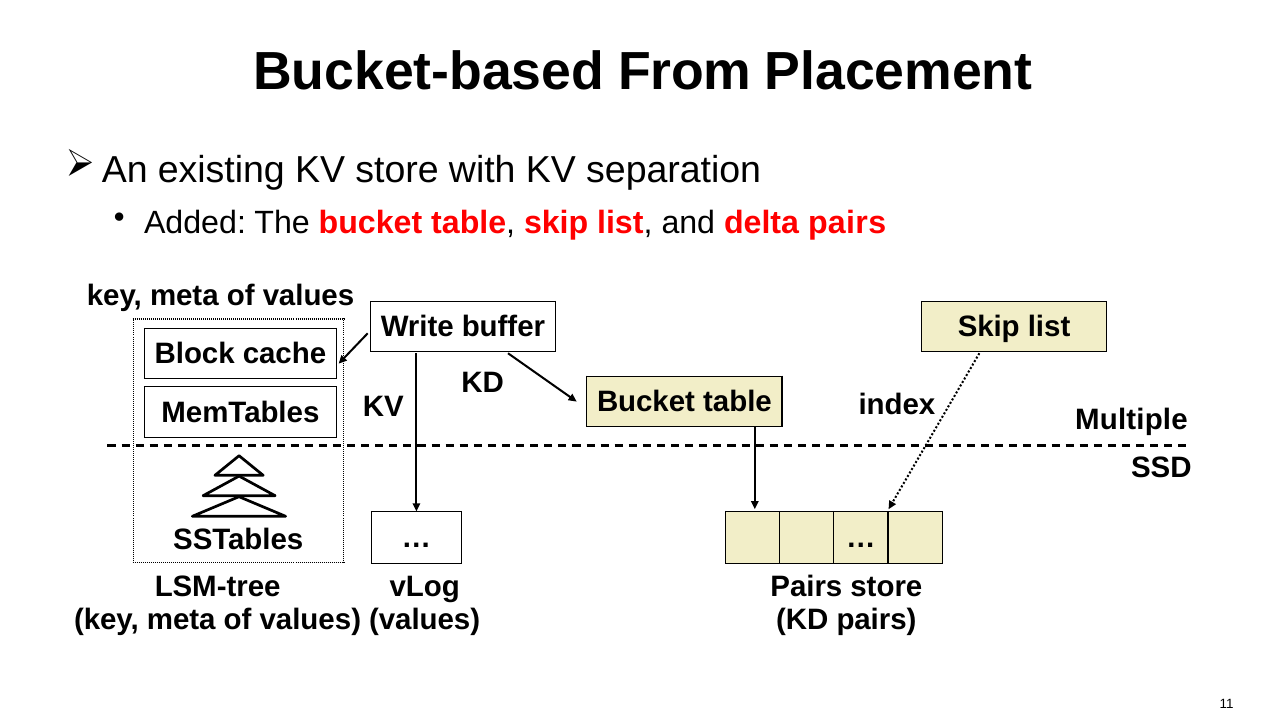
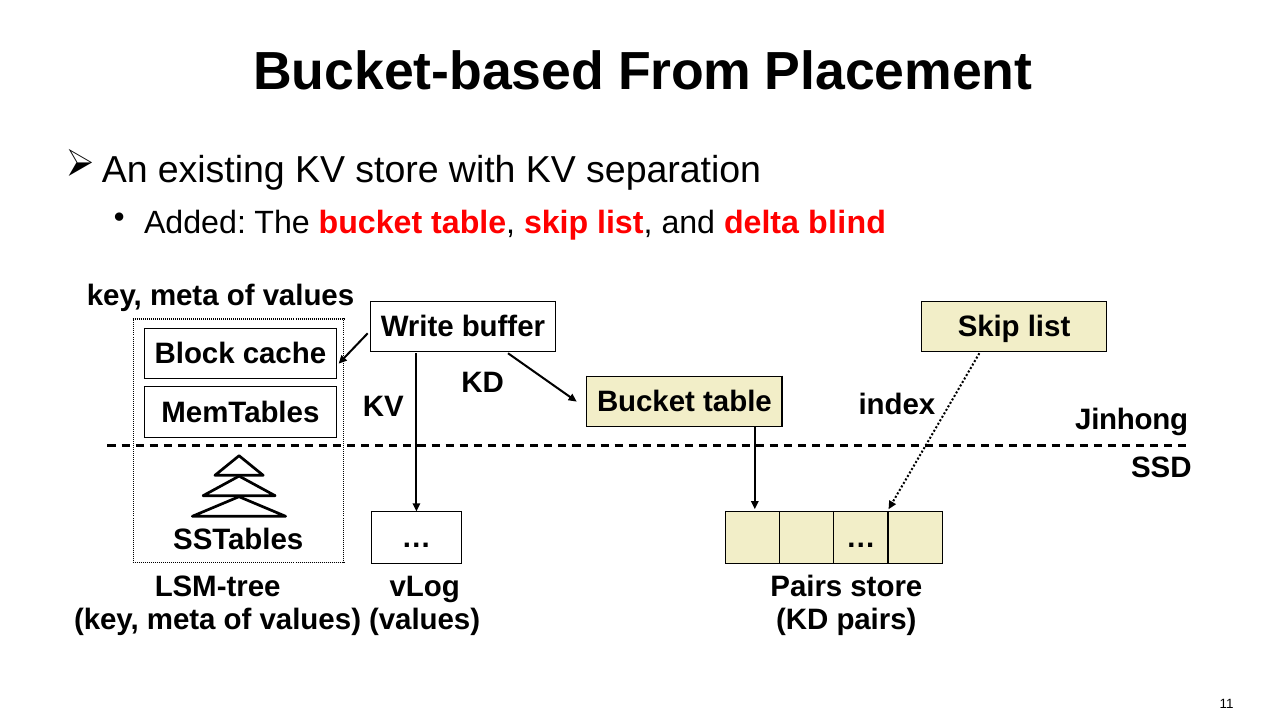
delta pairs: pairs -> blind (847, 223)
Multiple: Multiple -> Jinhong (1132, 419)
